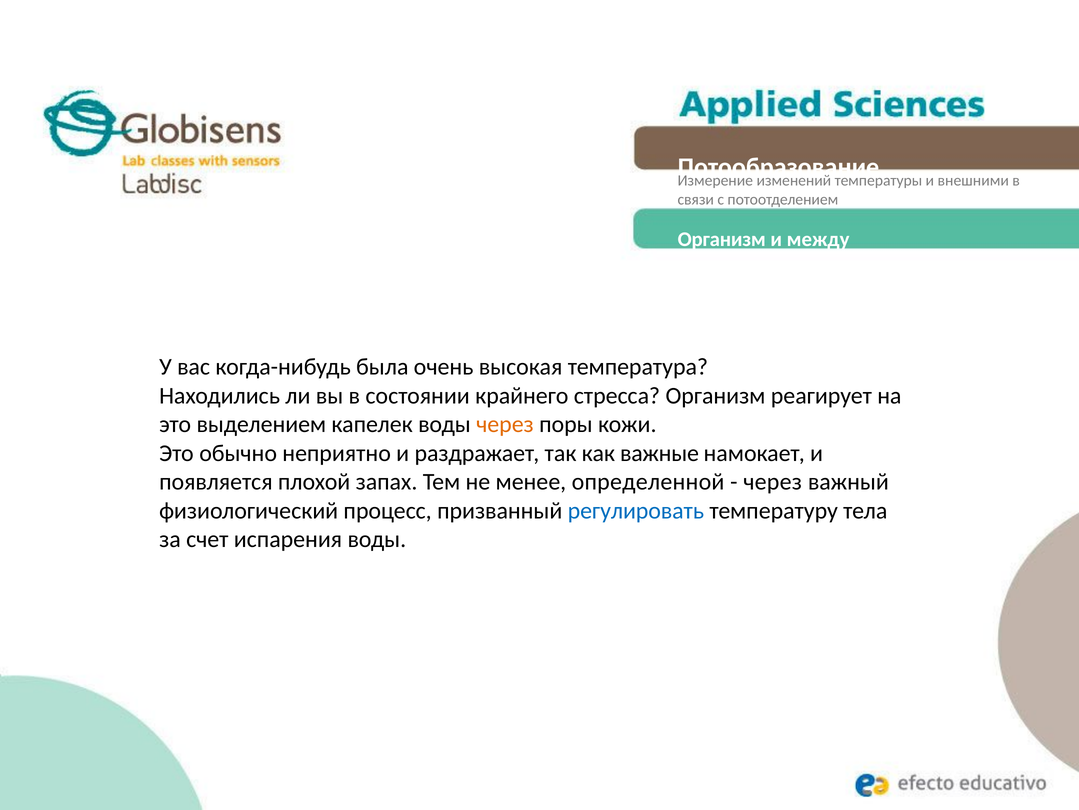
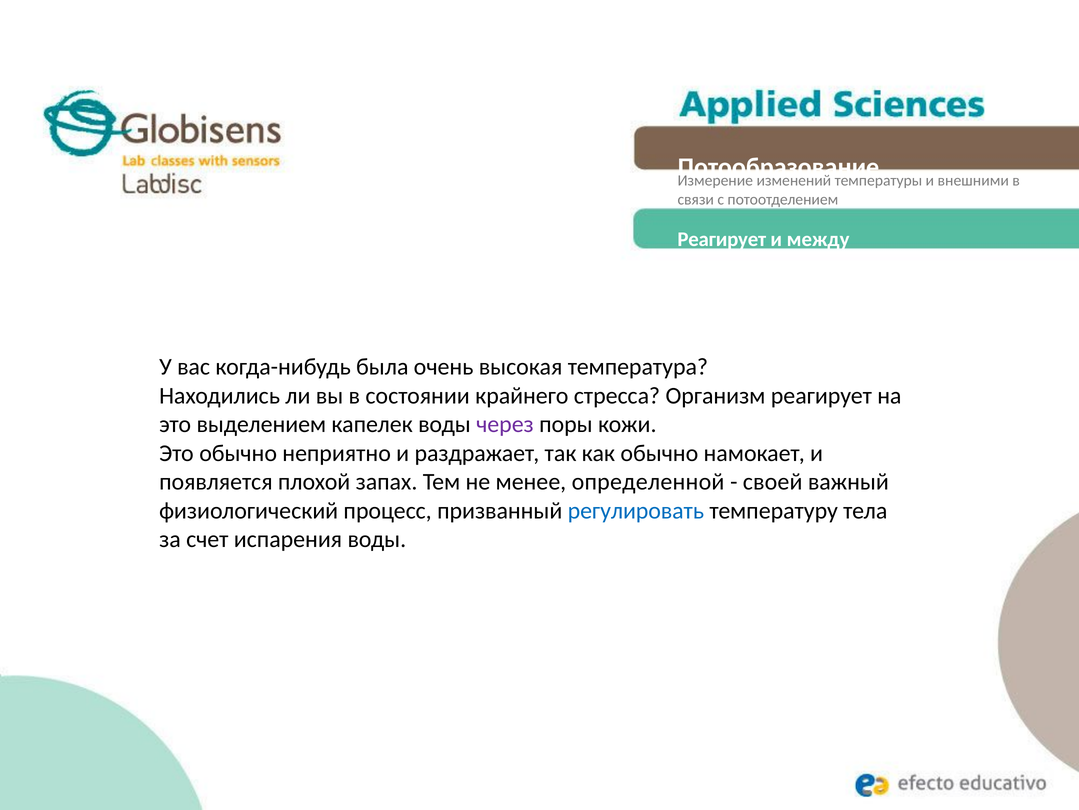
Организм: Организм -> Реагирует (722, 239)
через colour: orange -> purple (505, 424)
как важные: важные -> обычно (659, 453)
через: через -> своей (773, 482)
